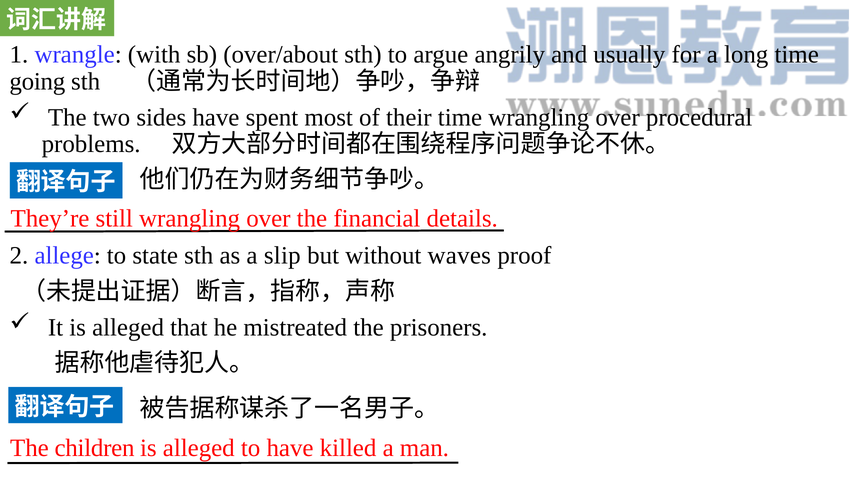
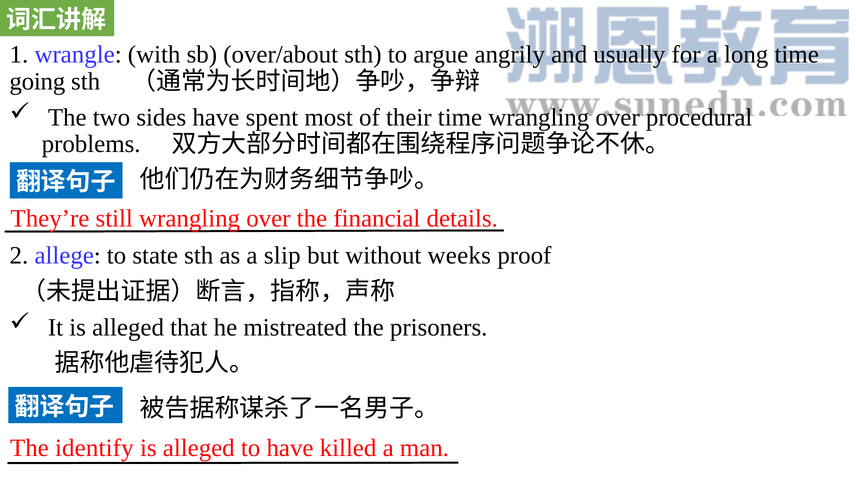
waves: waves -> weeks (459, 256)
children: children -> identify (94, 449)
